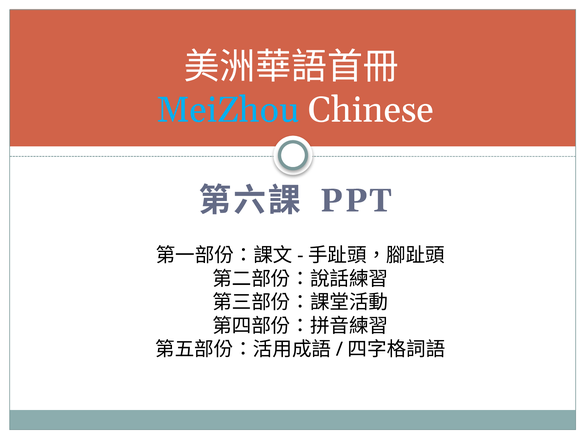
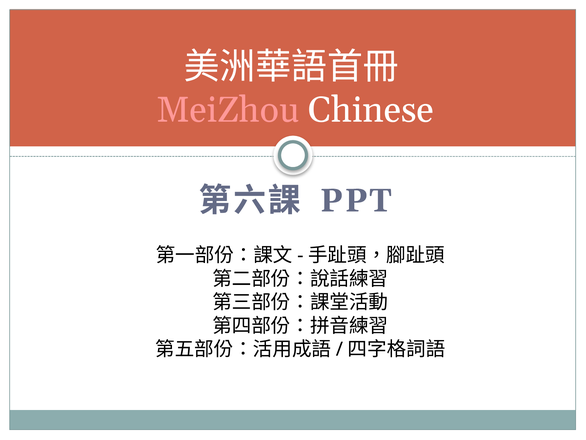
MeiZhou colour: light blue -> pink (228, 110)
